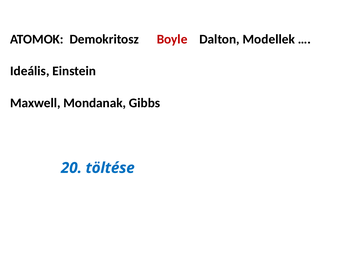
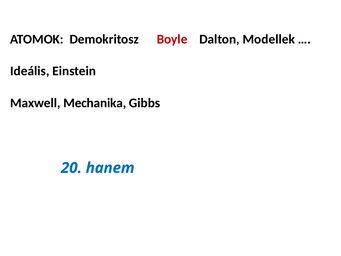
Mondanak: Mondanak -> Mechanika (95, 103)
töltése: töltése -> hanem (110, 168)
